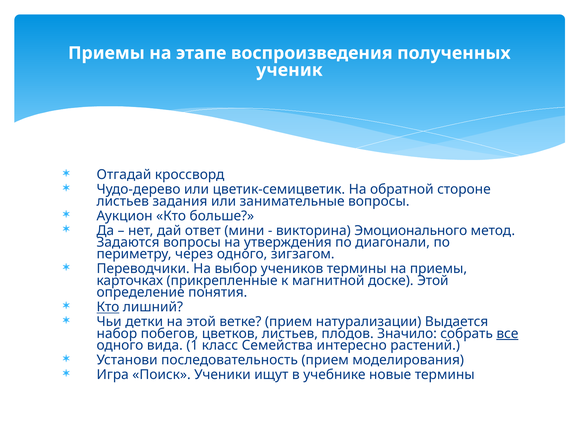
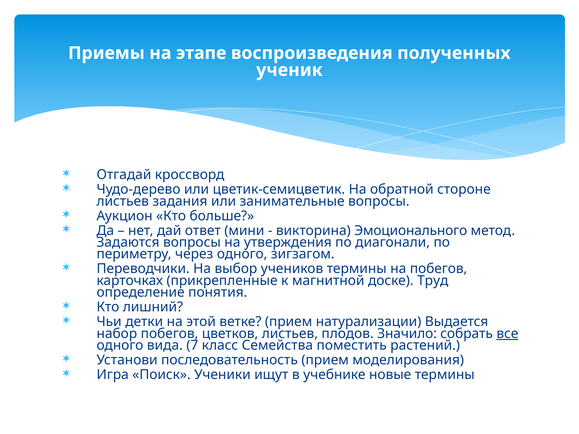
на приемы: приемы -> побегов (439, 269)
доске Этой: Этой -> Труд (433, 281)
Кто underline: present -> none (108, 307)
1: 1 -> 7 (192, 346)
интересно: интересно -> поместить (352, 346)
